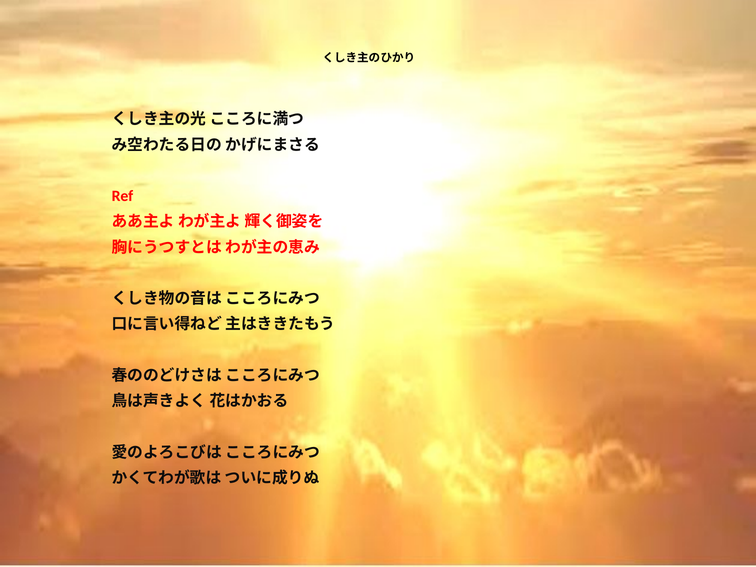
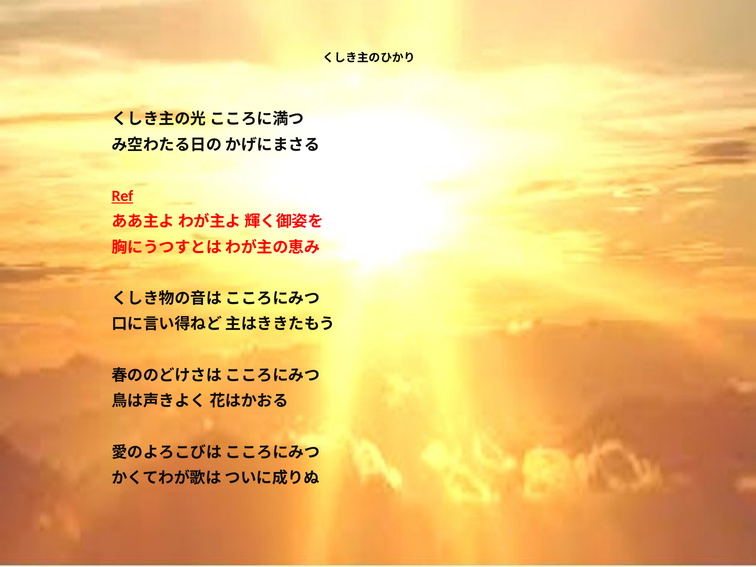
Ref underline: none -> present (122, 196)
